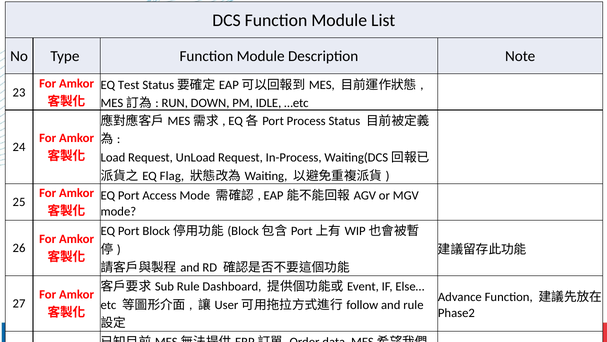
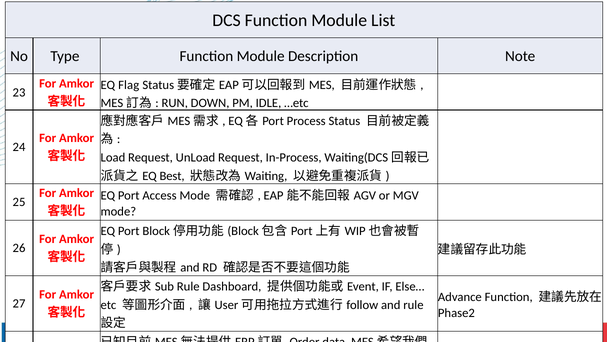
Test: Test -> Flag (129, 85)
Flag: Flag -> Best (172, 176)
